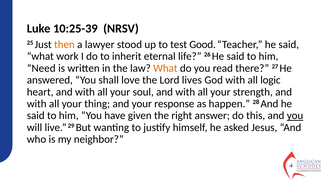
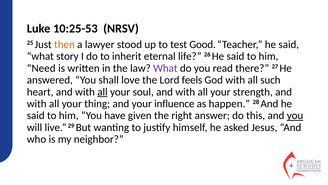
10:25-39: 10:25-39 -> 10:25-53 (75, 28)
work: work -> story (67, 56)
What colour: orange -> purple (165, 68)
lives: lives -> feels (192, 80)
logic: logic -> such (270, 80)
all underline: none -> present (102, 92)
response: response -> influence (174, 103)
